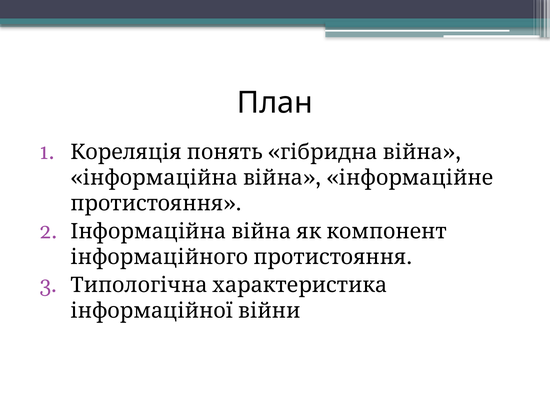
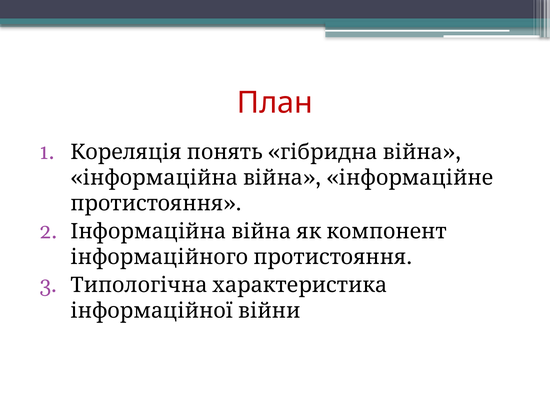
План colour: black -> red (275, 103)
